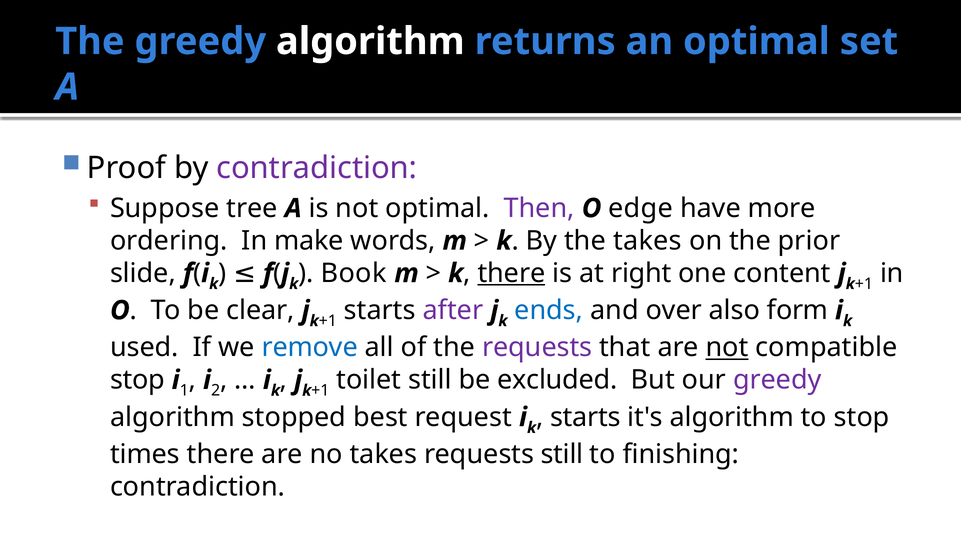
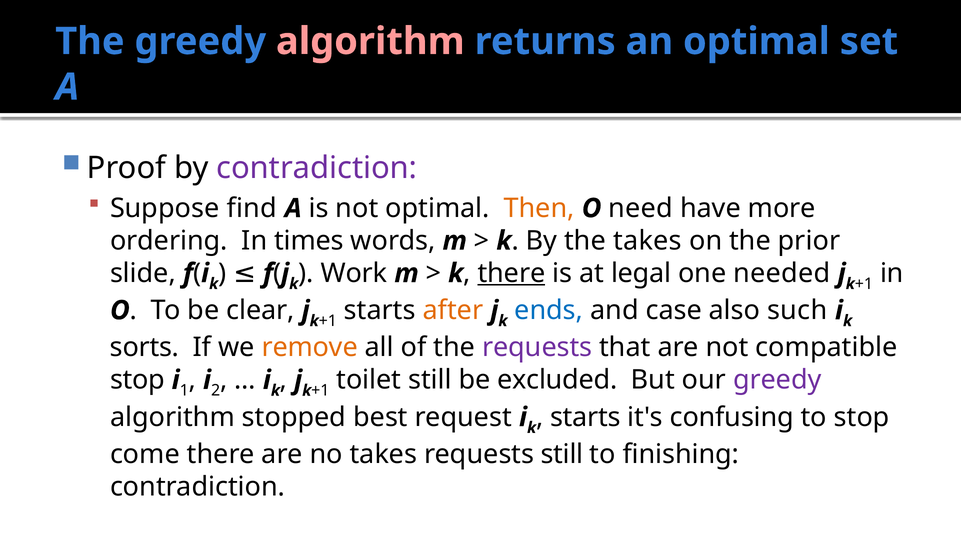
algorithm colour: white -> pink (370, 41)
tree: tree -> find (252, 208)
Then colour: purple -> orange (539, 208)
edge: edge -> need (641, 208)
make: make -> times (309, 241)
Book: Book -> Work (354, 273)
right: right -> legal (641, 273)
content: content -> needed (782, 273)
after colour: purple -> orange (453, 310)
over: over -> case (674, 310)
form: form -> such (797, 310)
used: used -> sorts (145, 347)
remove colour: blue -> orange (310, 347)
not underline: present -> none (727, 347)
it's algorithm: algorithm -> confusing (732, 417)
times: times -> come (145, 454)
